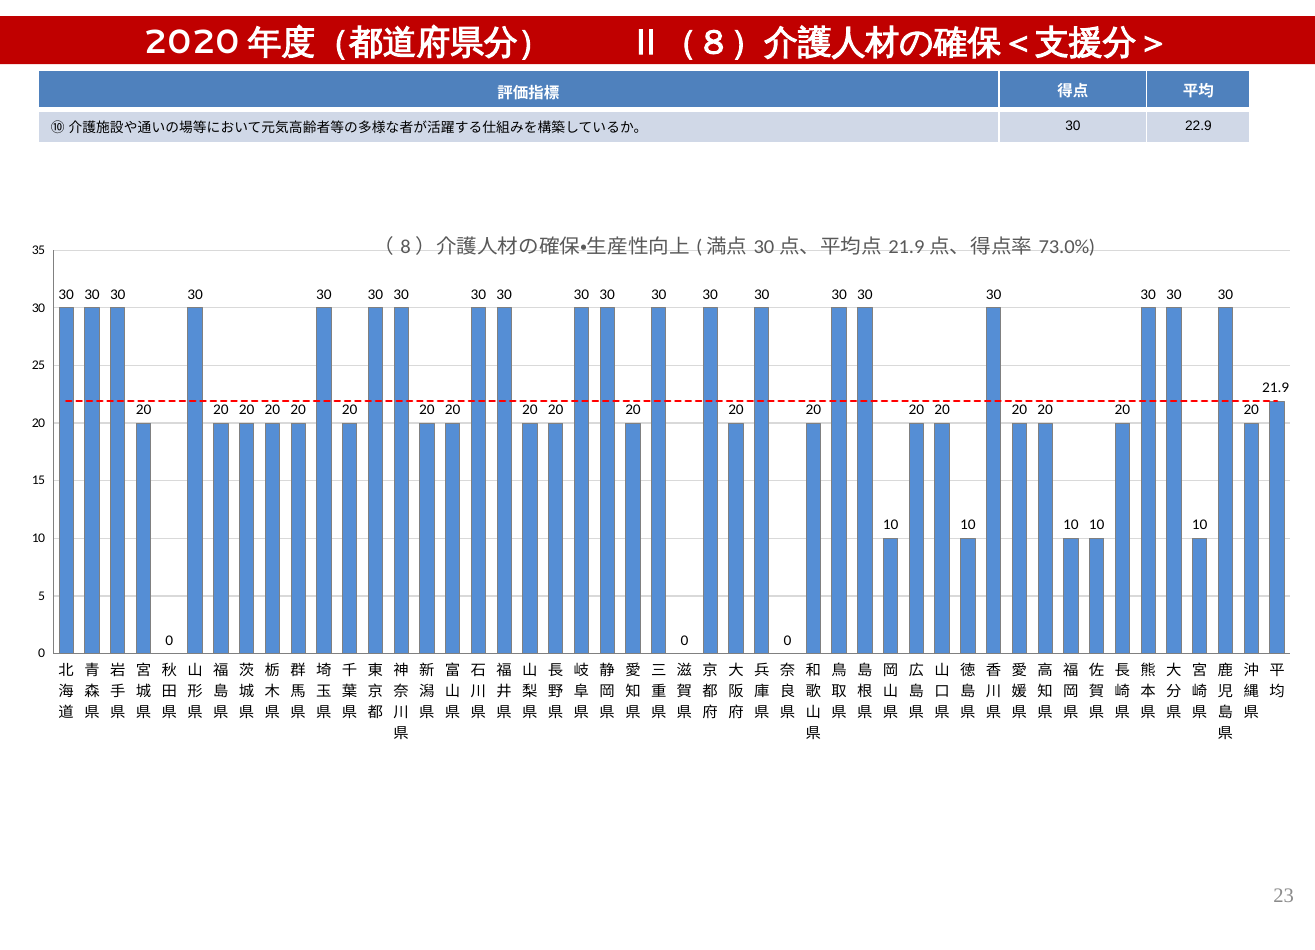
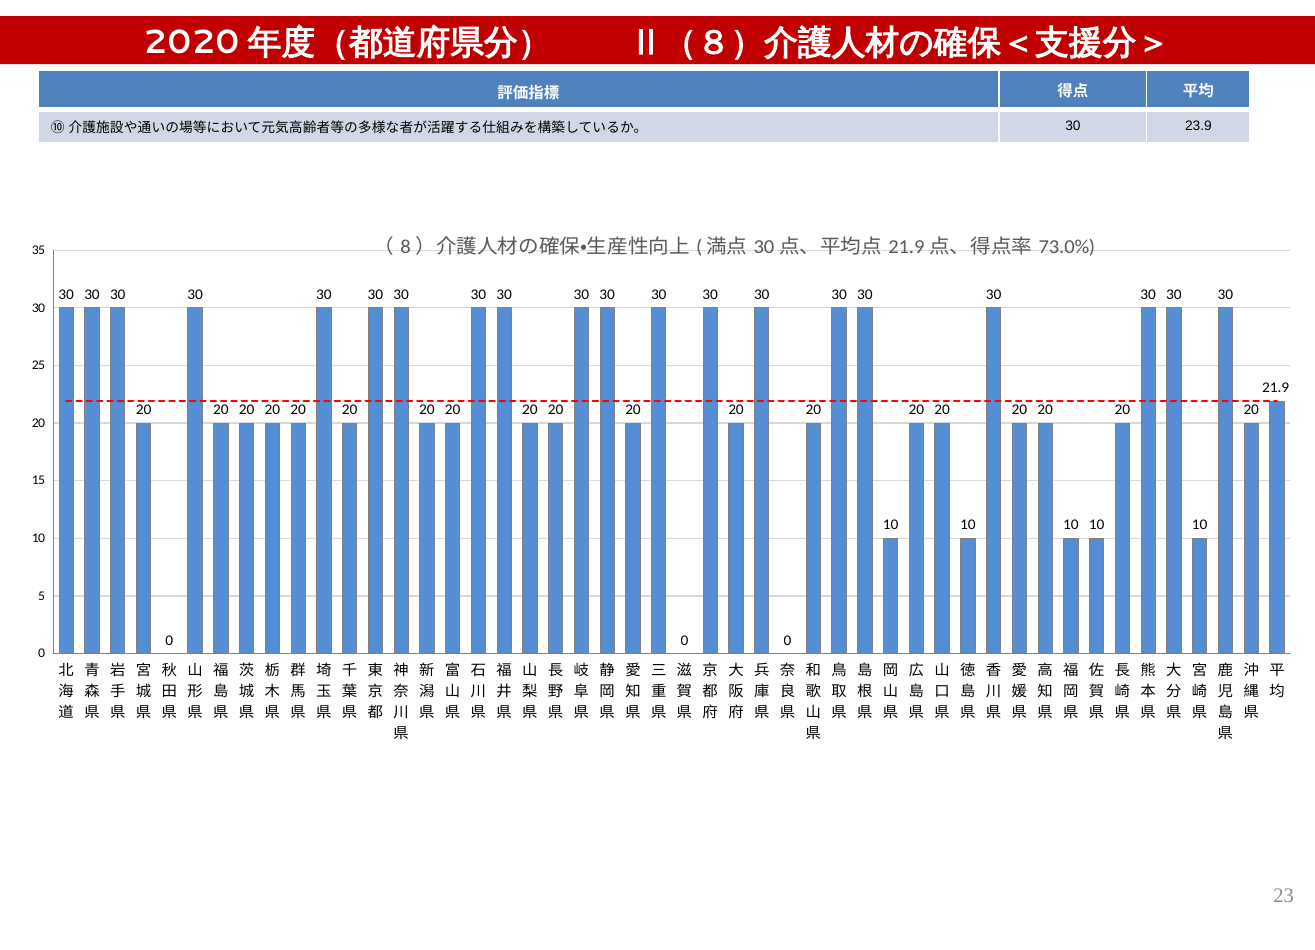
22.9: 22.9 -> 23.9 (1198, 126)
